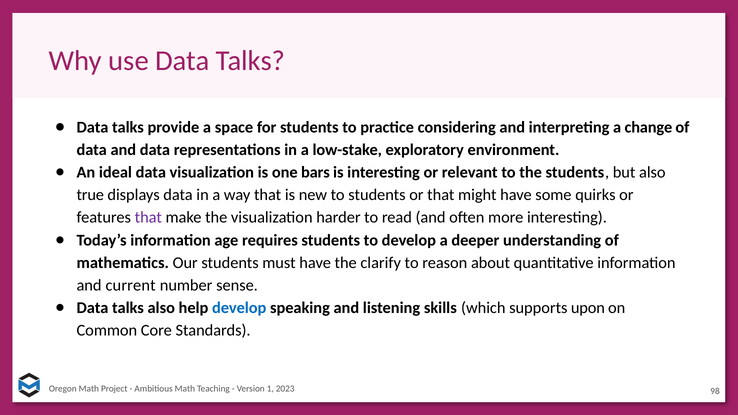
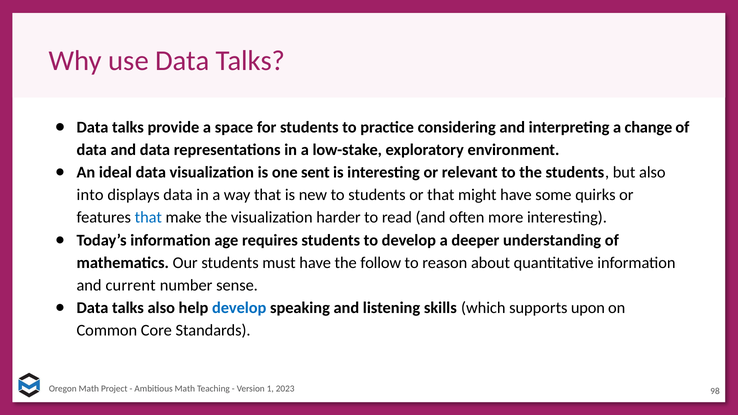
bars: bars -> sent (315, 172)
true: true -> into (90, 195)
that colour: purple -> blue (148, 218)
clarify: clarify -> follow (381, 263)
